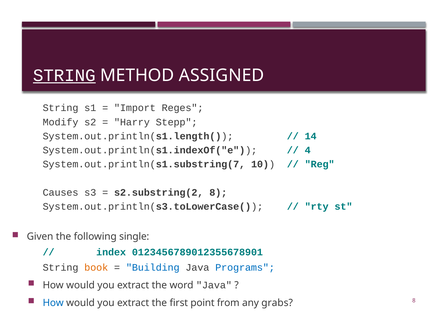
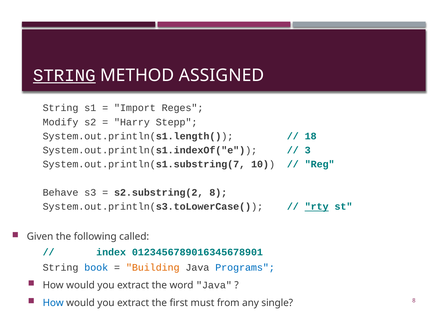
14: 14 -> 18 (311, 136)
4: 4 -> 3 (308, 150)
Causes: Causes -> Behave (61, 193)
rty underline: none -> present (317, 207)
single: single -> called (134, 237)
0123456789012355678901: 0123456789012355678901 -> 0123456789016345678901 (197, 252)
book colour: orange -> blue (96, 267)
Building colour: blue -> orange (153, 267)
point: point -> must (202, 303)
grabs: grabs -> single (277, 303)
